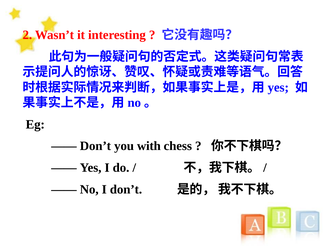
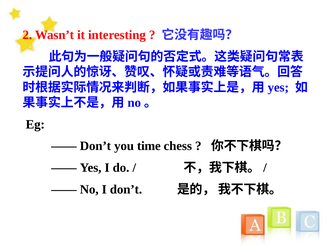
with: with -> time (149, 146)
